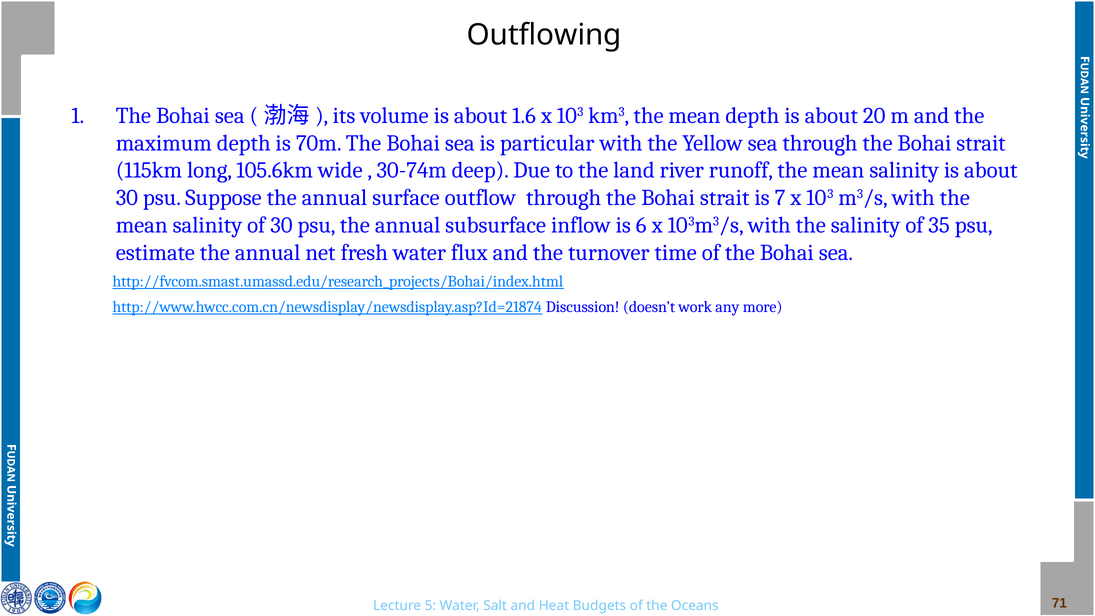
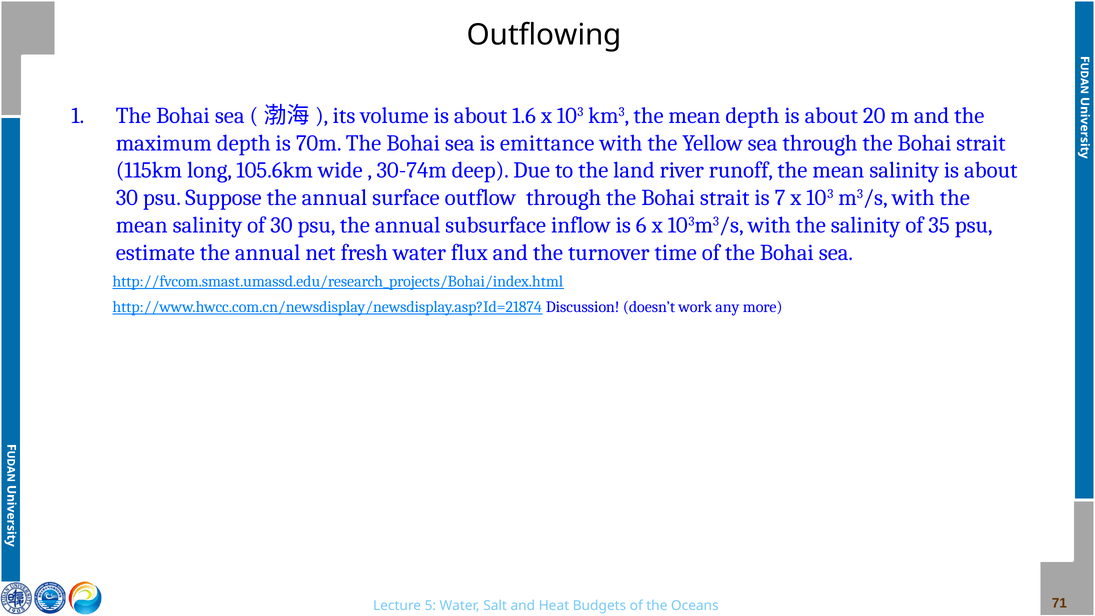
particular: particular -> emittance (547, 143)
